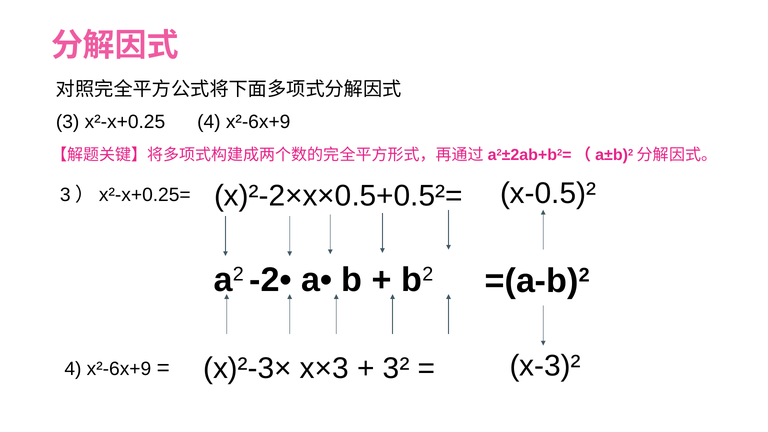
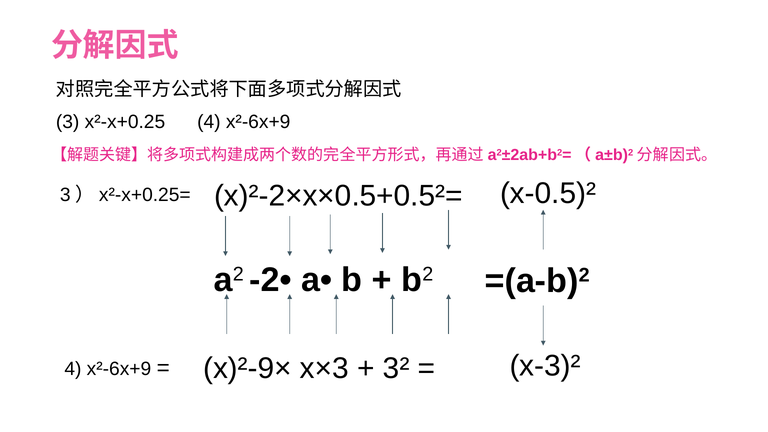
x)²-3×: x)²-3× -> x)²-9× (247, 368)
